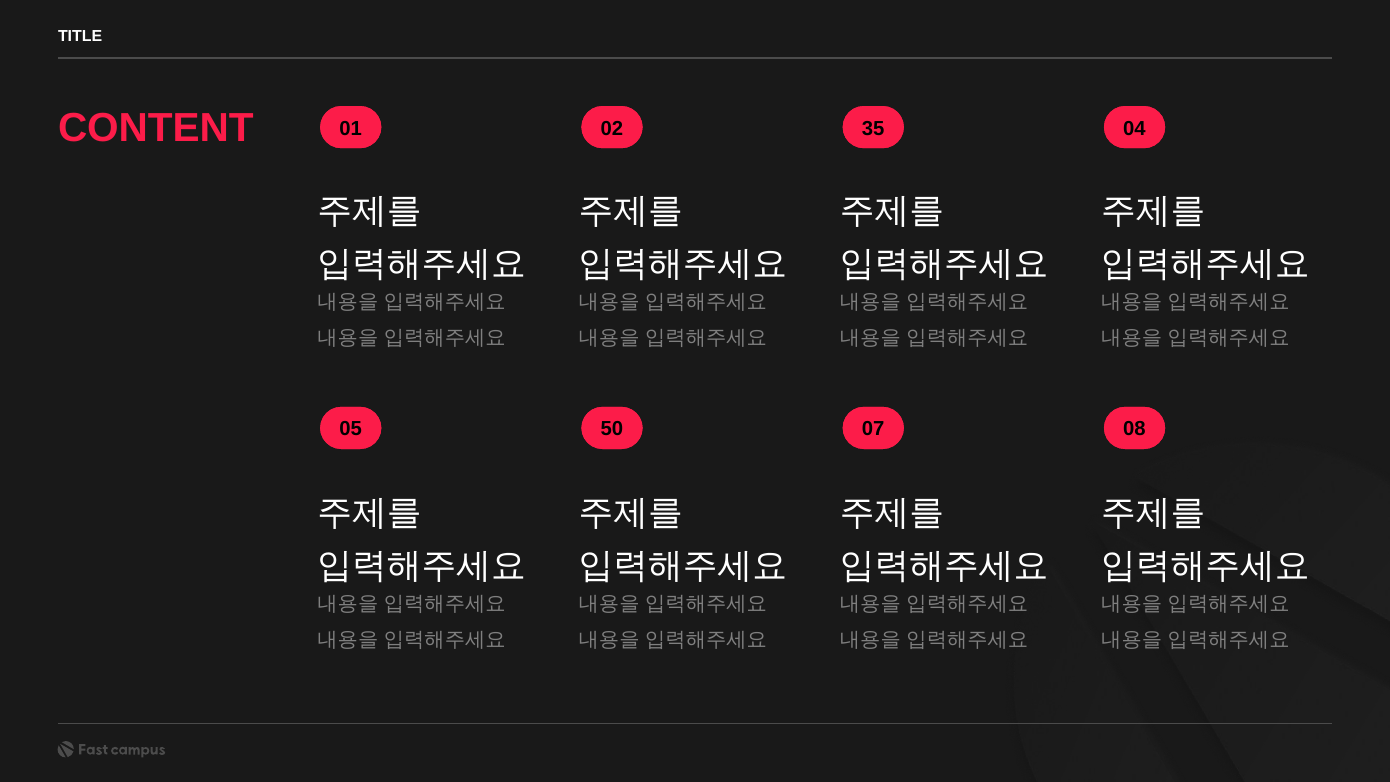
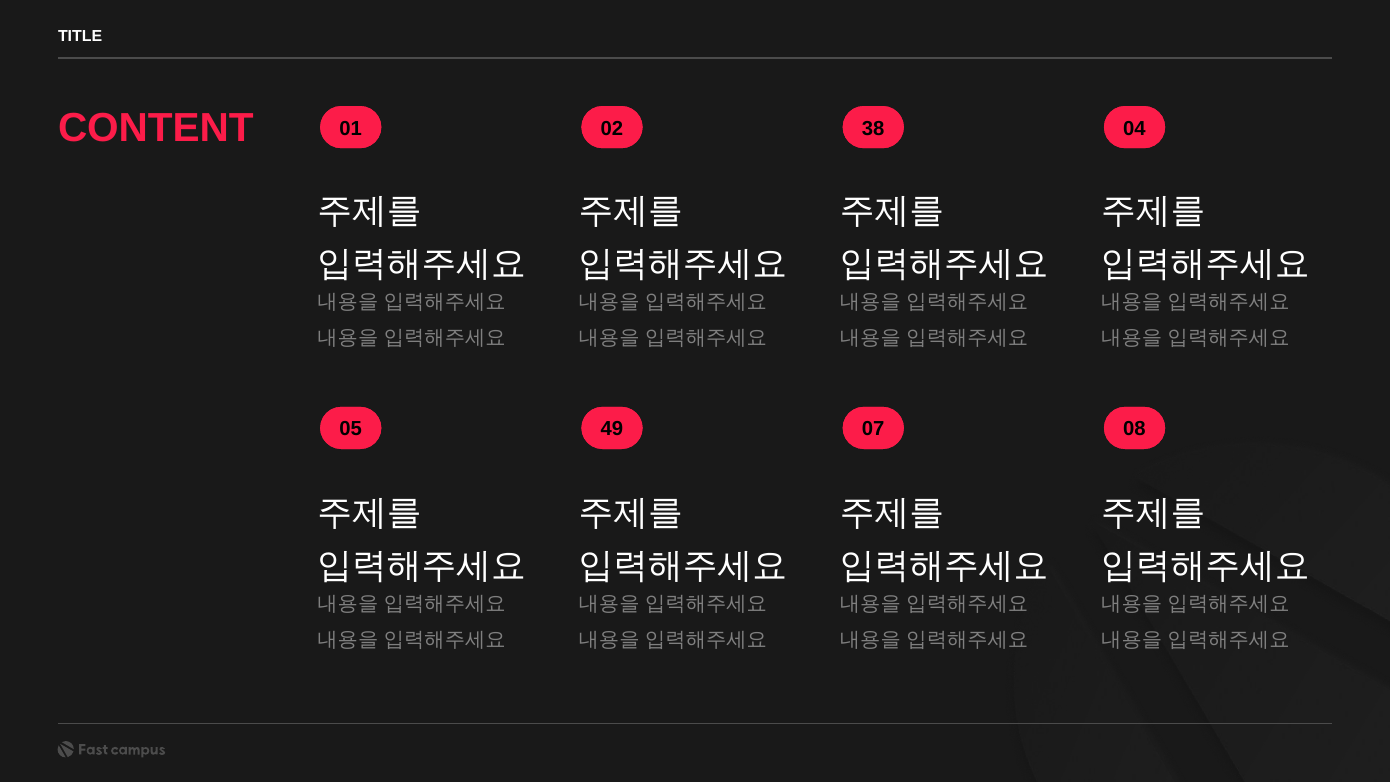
35: 35 -> 38 (873, 128)
50: 50 -> 49 (612, 429)
